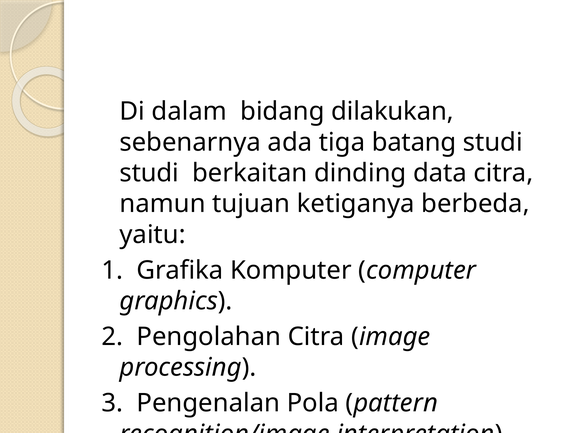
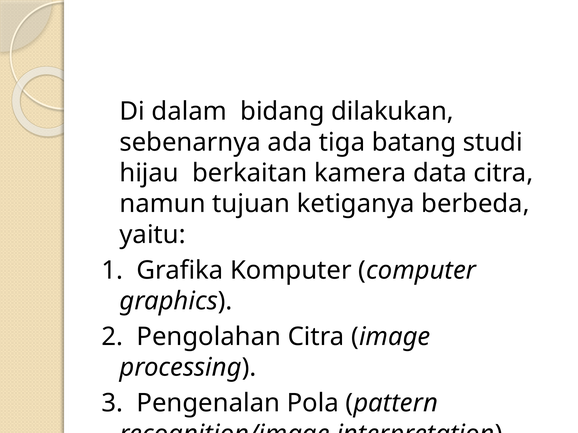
studi: studi -> hijau (149, 173)
dinding: dinding -> kamera (360, 173)
